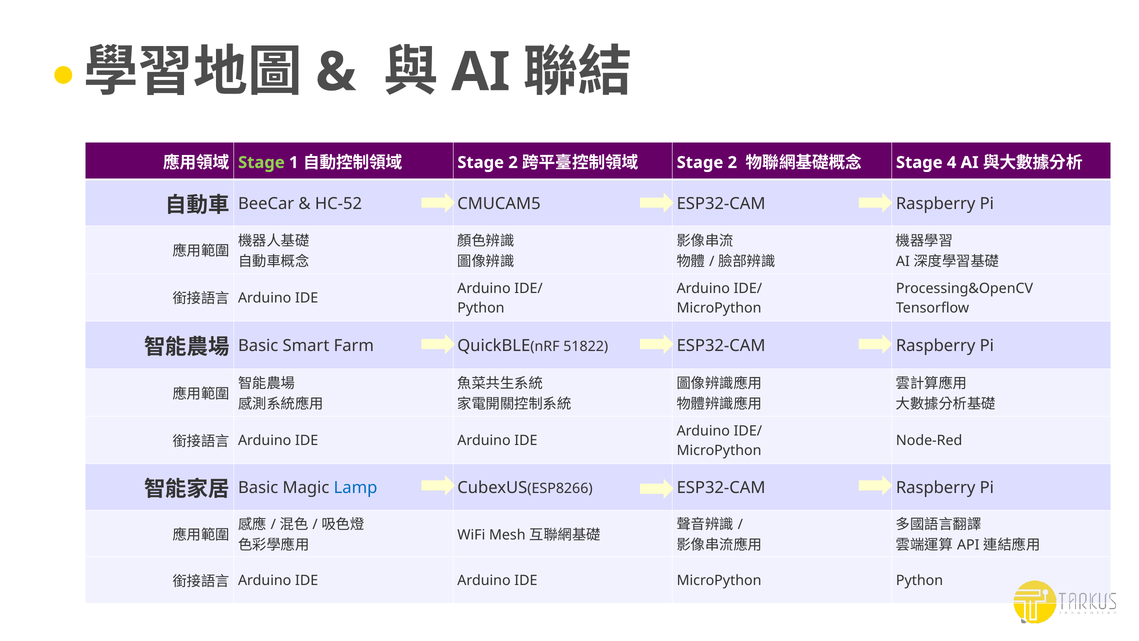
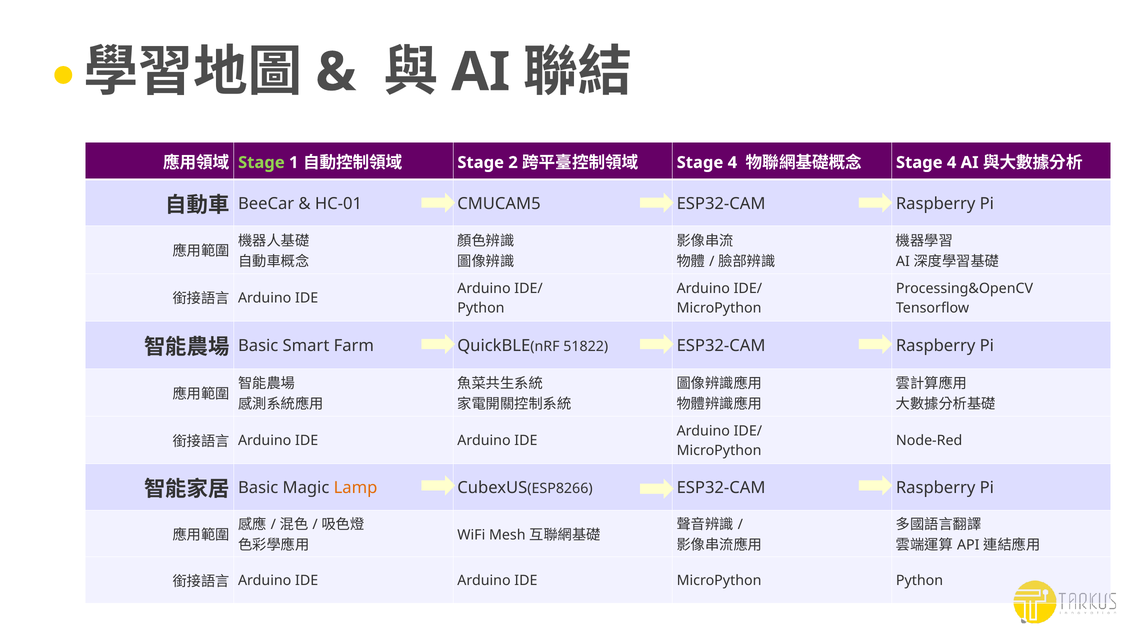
2: 2 -> 4 (732, 162)
HC-52: HC-52 -> HC-01 (338, 204)
Lamp colour: blue -> orange (356, 488)
